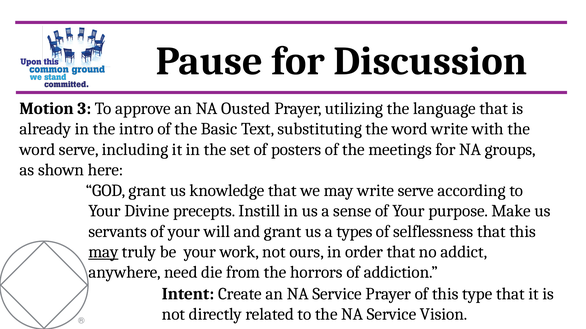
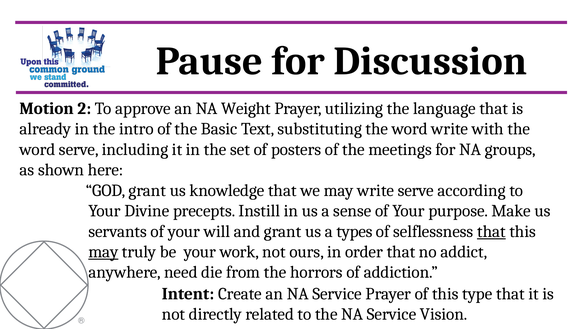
3: 3 -> 2 (84, 109)
Ousted: Ousted -> Weight (246, 109)
that underline: none -> present (491, 232)
